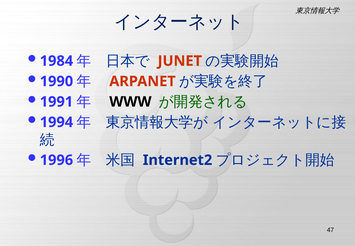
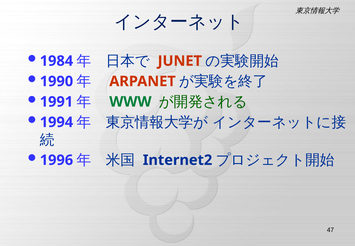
WWW colour: black -> green (130, 102)
